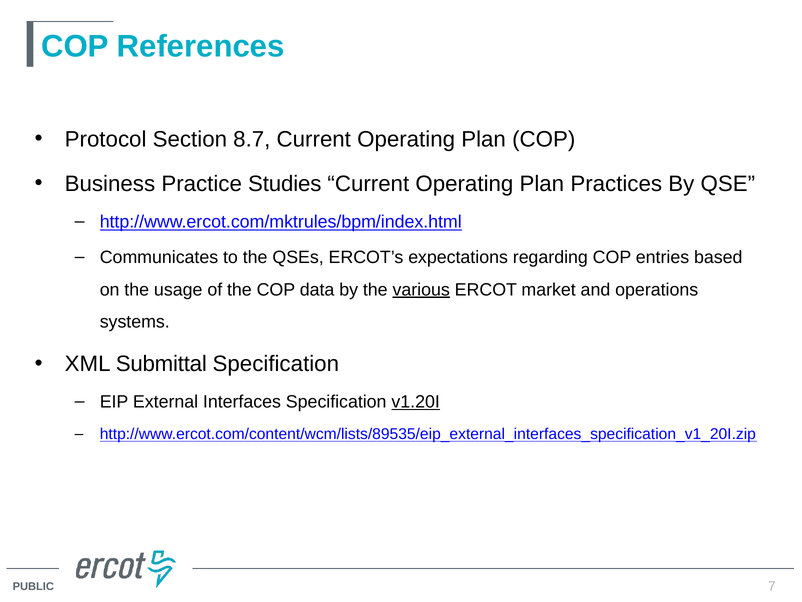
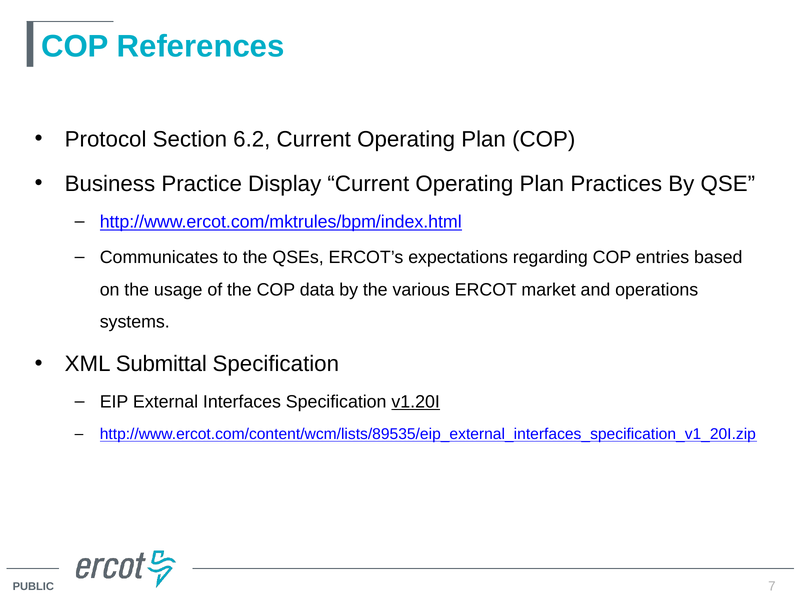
8.7: 8.7 -> 6.2 (252, 139)
Studies: Studies -> Display (285, 184)
various underline: present -> none (421, 289)
